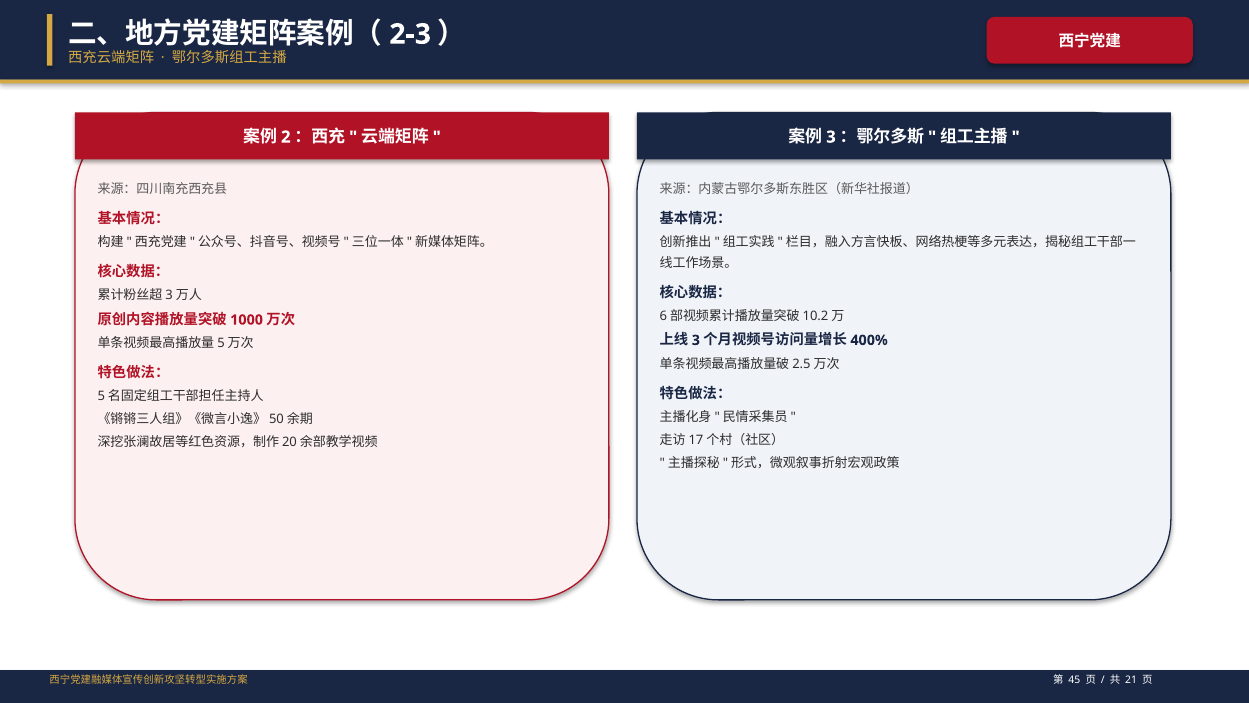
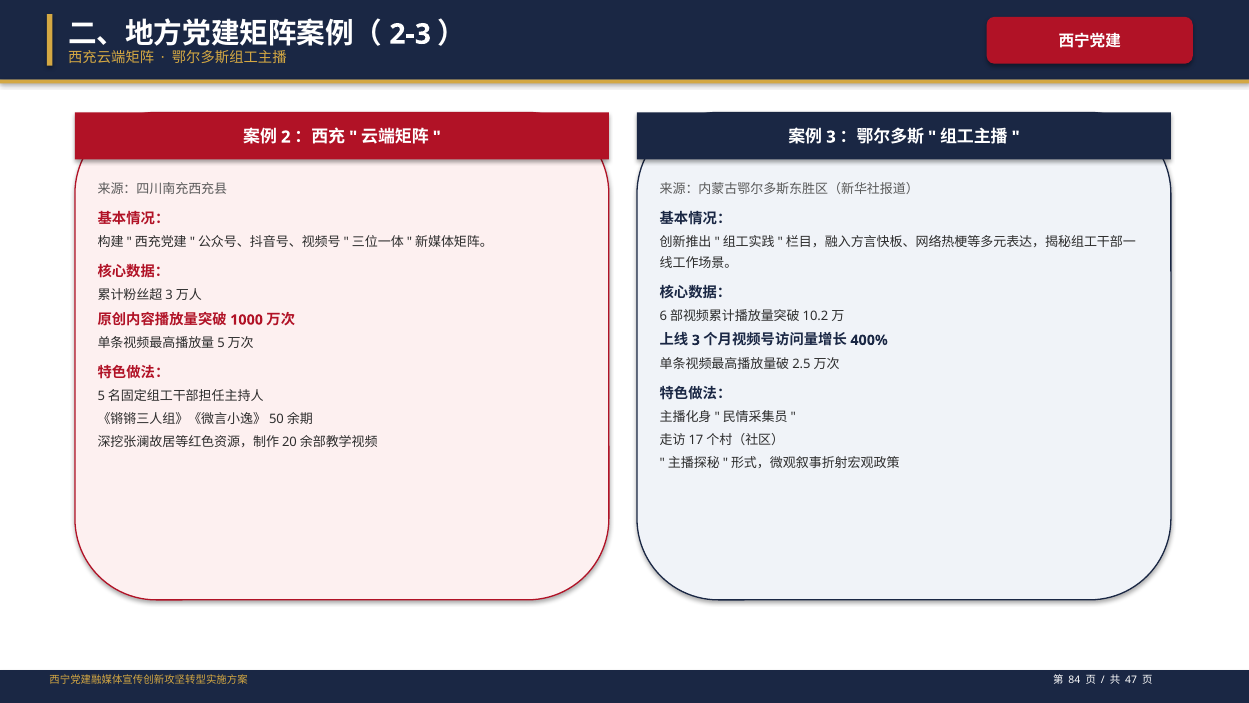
45: 45 -> 84 (1074, 680)
21: 21 -> 47 (1131, 680)
